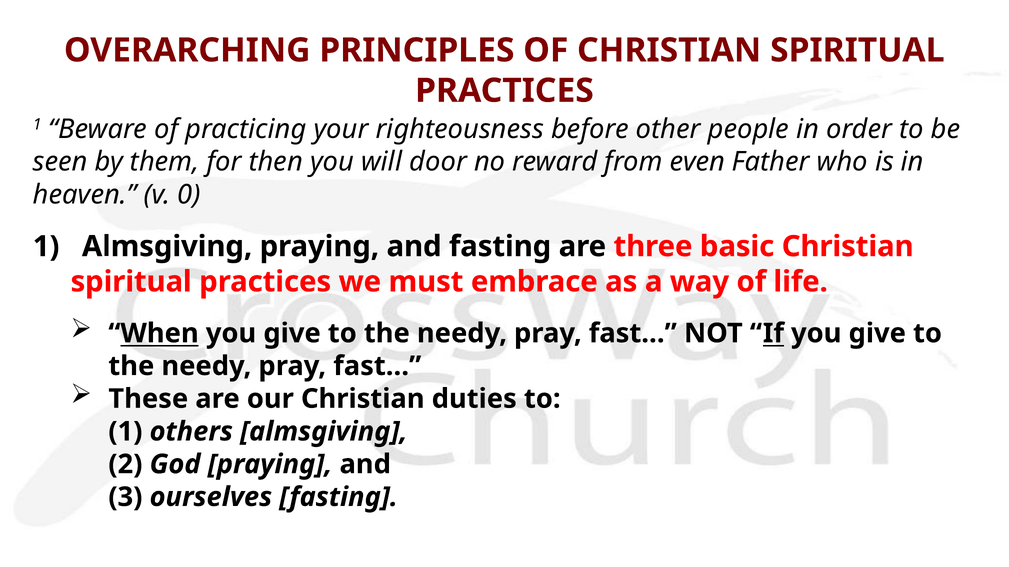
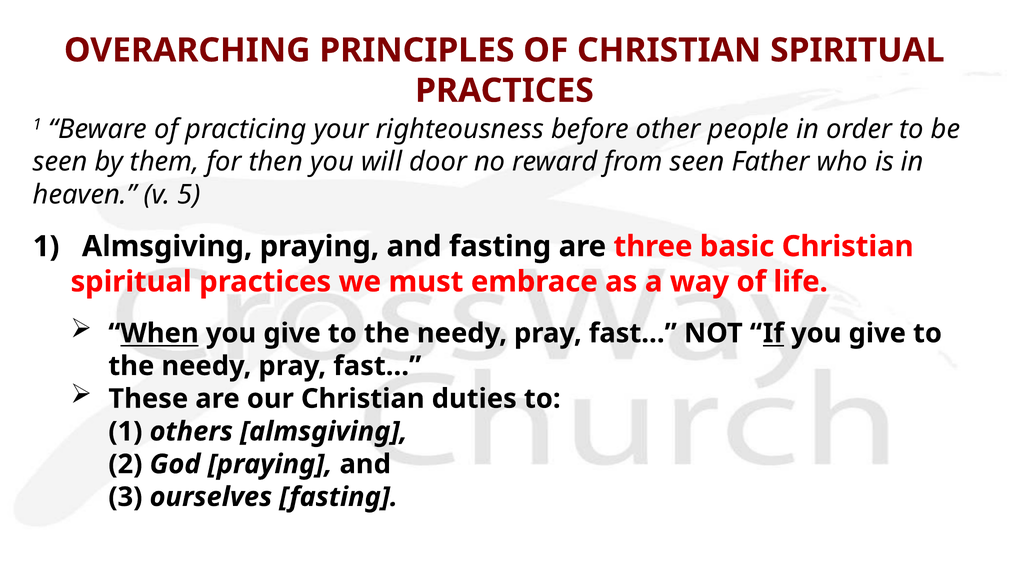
from even: even -> seen (697, 162)
0: 0 -> 5 (189, 195)
